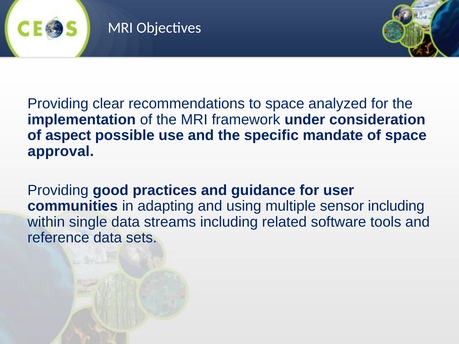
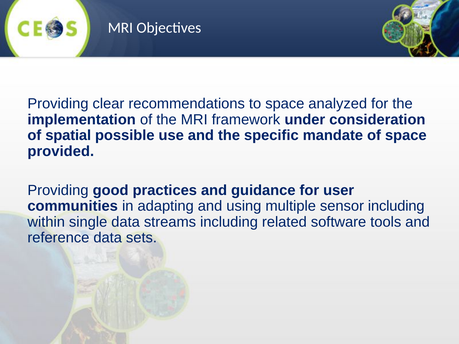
aspect: aspect -> spatial (68, 136)
approval: approval -> provided (61, 151)
